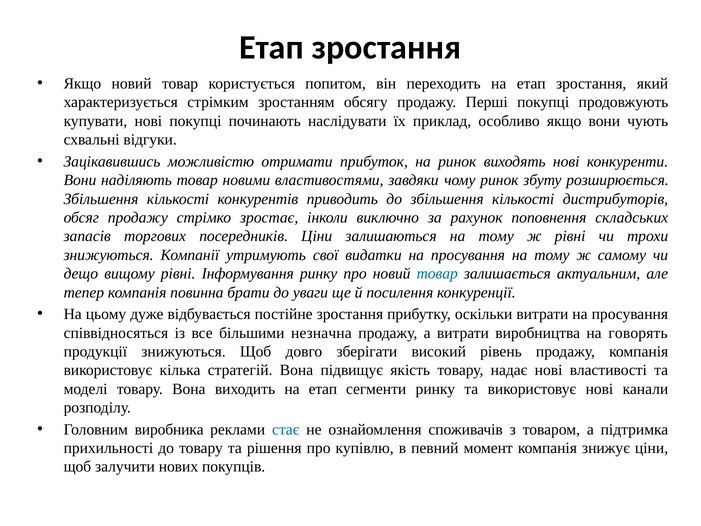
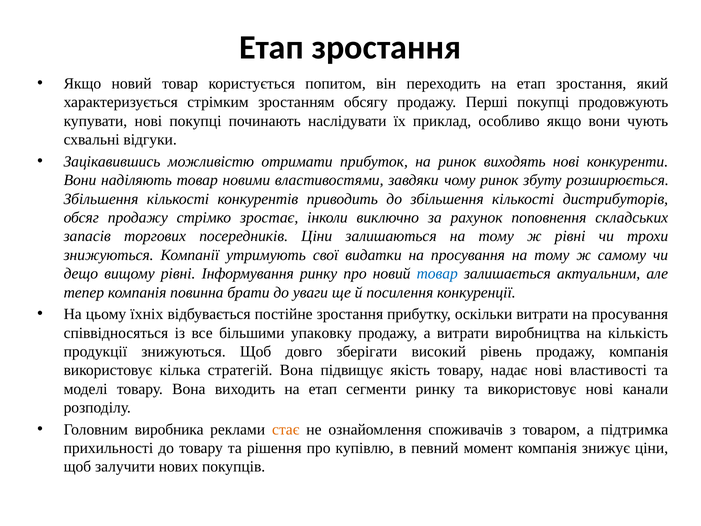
дуже: дуже -> їхніх (147, 314)
незначна: незначна -> упаковку (321, 333)
говорять: говорять -> кількість (638, 333)
стає colour: blue -> orange (286, 429)
